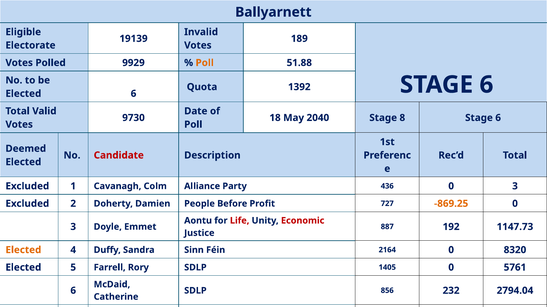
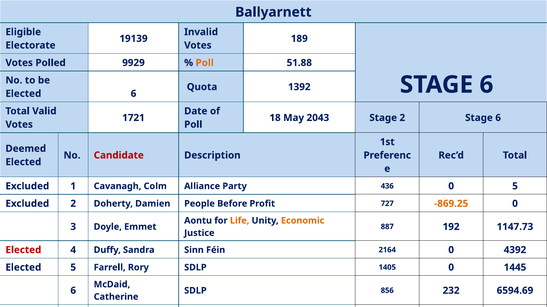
9730: 9730 -> 1721 (133, 118)
2040: 2040 -> 2043 (318, 118)
Stage 8: 8 -> 2 (402, 118)
436 0 3: 3 -> 5 (515, 187)
Life colour: red -> orange (240, 221)
Economic colour: red -> orange (303, 221)
Elected colour: orange -> red (23, 250)
8320: 8320 -> 4392 (515, 250)
5761: 5761 -> 1445 (515, 268)
2794.04: 2794.04 -> 6594.69 (515, 291)
